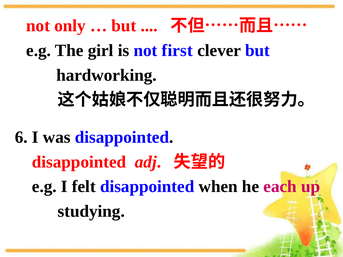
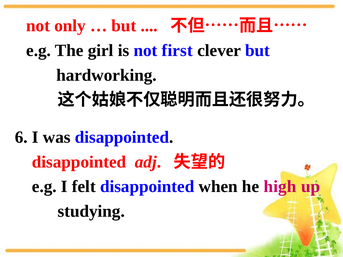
each: each -> high (280, 187)
